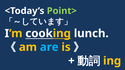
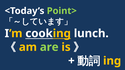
are colour: light blue -> light green (49, 47)
